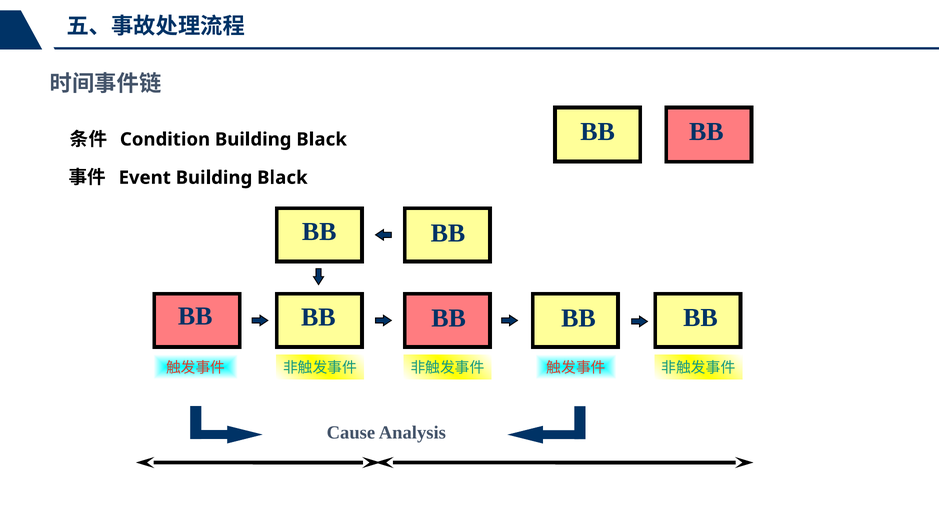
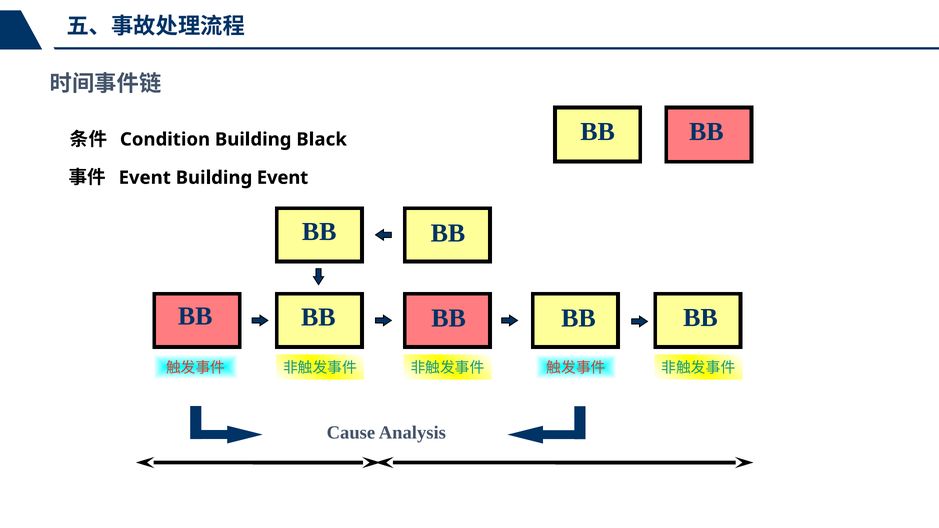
Event Building Black: Black -> Event (282, 178)
